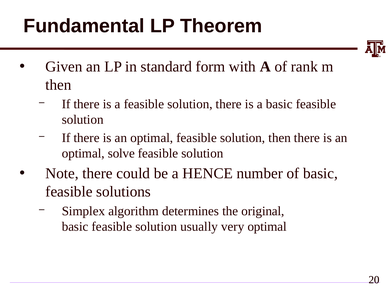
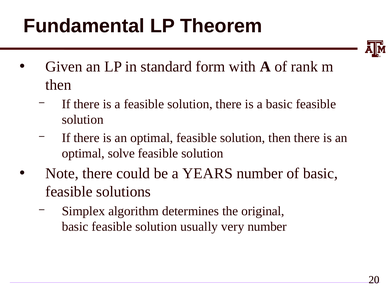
HENCE: HENCE -> YEARS (208, 174)
very optimal: optimal -> number (267, 227)
